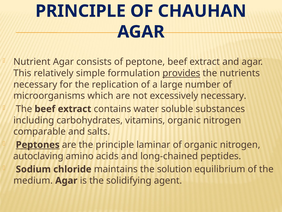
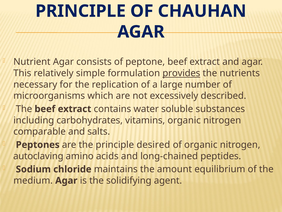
excessively necessary: necessary -> described (223, 96)
Peptones underline: present -> none (38, 144)
laminar: laminar -> desired (153, 144)
solution: solution -> amount (174, 169)
